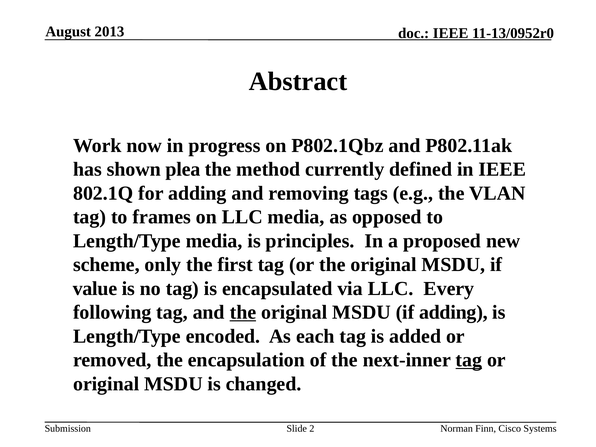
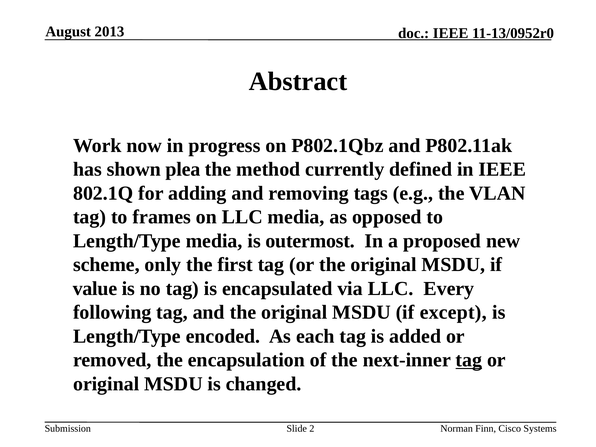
principles: principles -> outermost (310, 241)
the underline: present -> none (243, 312)
if adding: adding -> except (453, 312)
